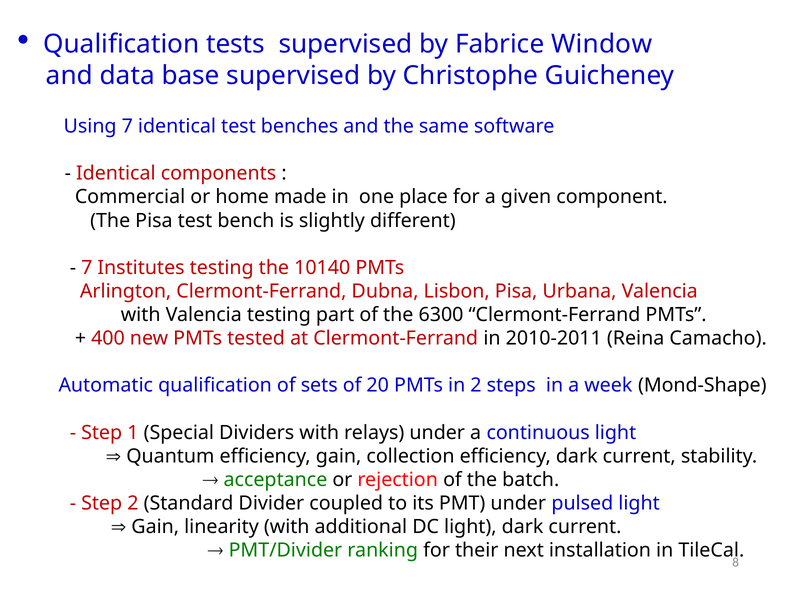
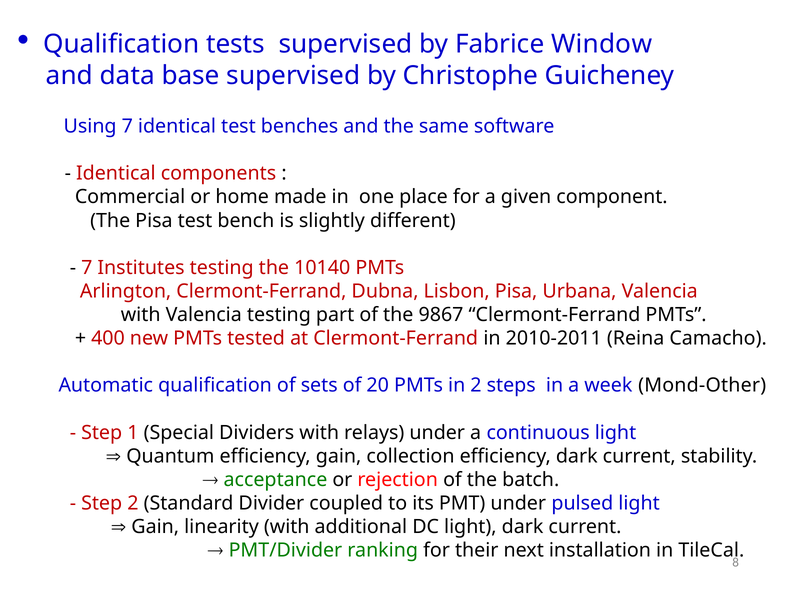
6300: 6300 -> 9867 (441, 315)
Mond-Shape: Mond-Shape -> Mond-Other (702, 386)
